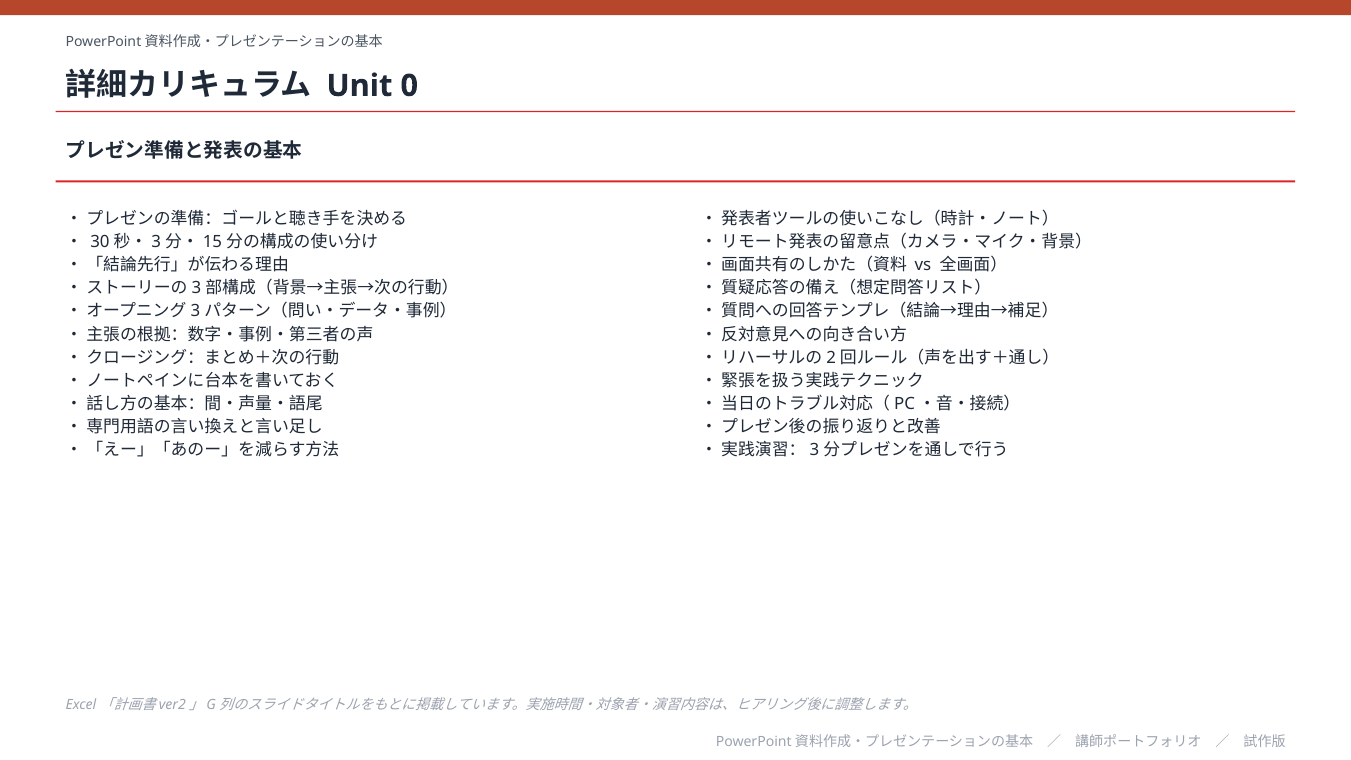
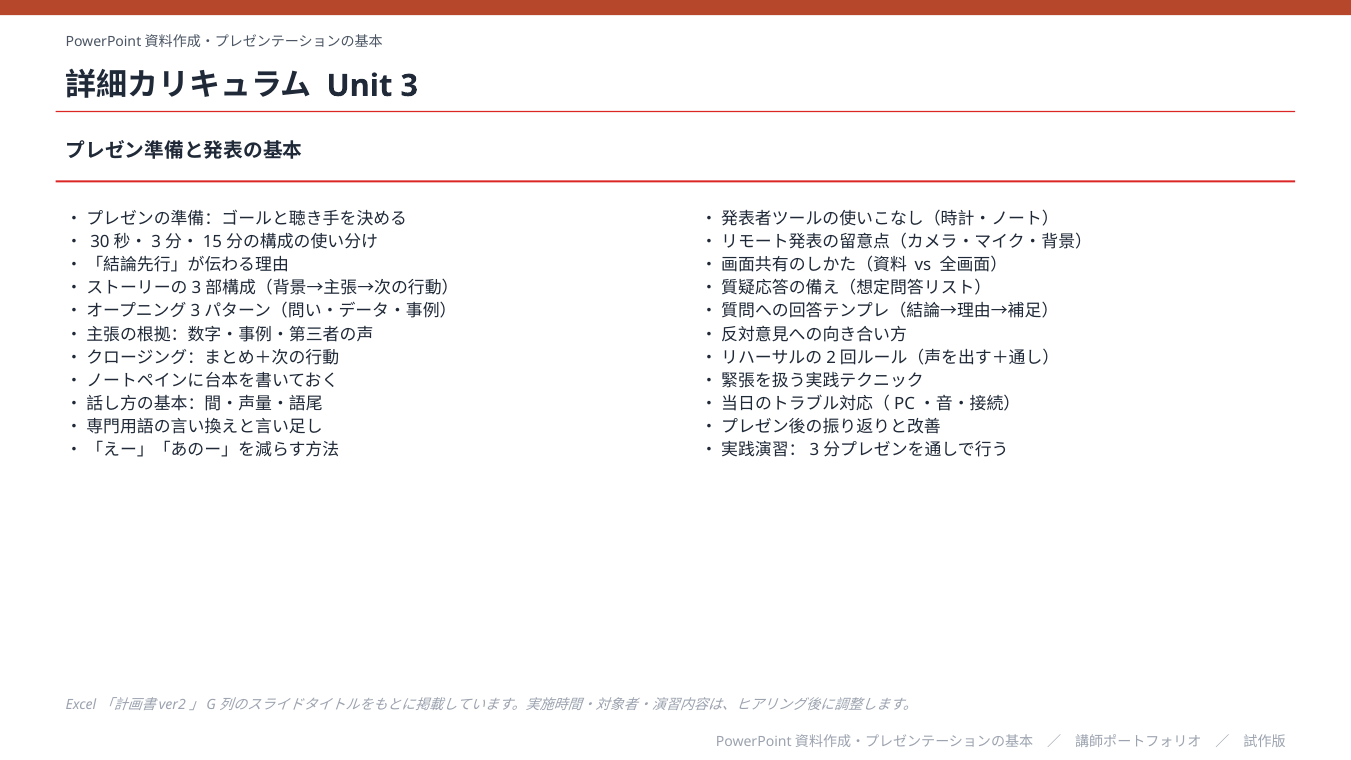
0: 0 -> 3 (409, 86)
